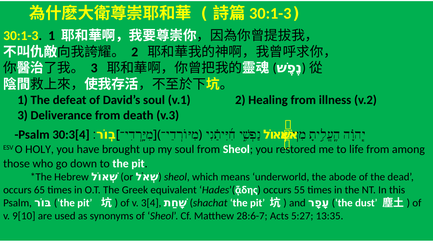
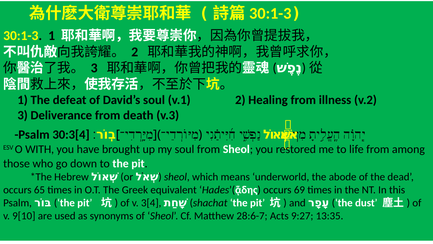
HOLY: HOLY -> WITH (40, 149)
55: 55 -> 69 (299, 190)
5:27: 5:27 -> 9:27 (302, 216)
